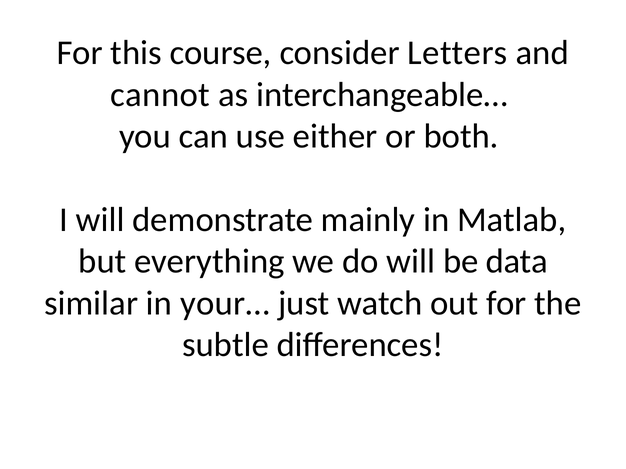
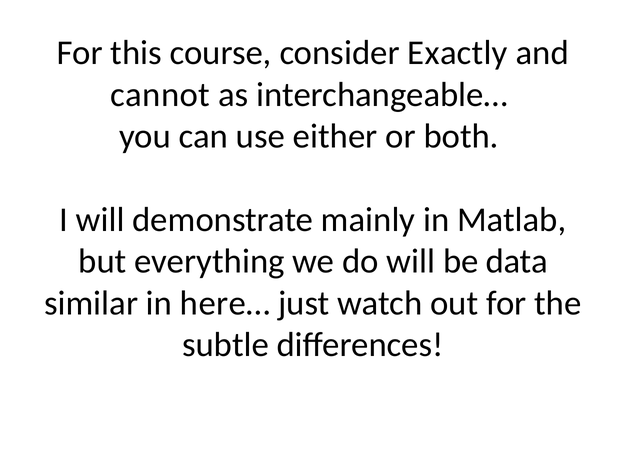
Letters: Letters -> Exactly (458, 53)
your…: your… -> here… (225, 303)
